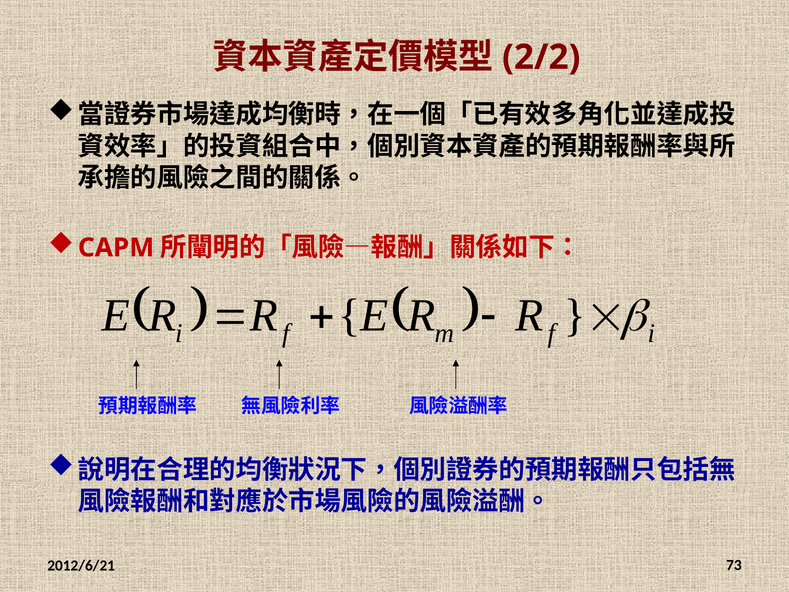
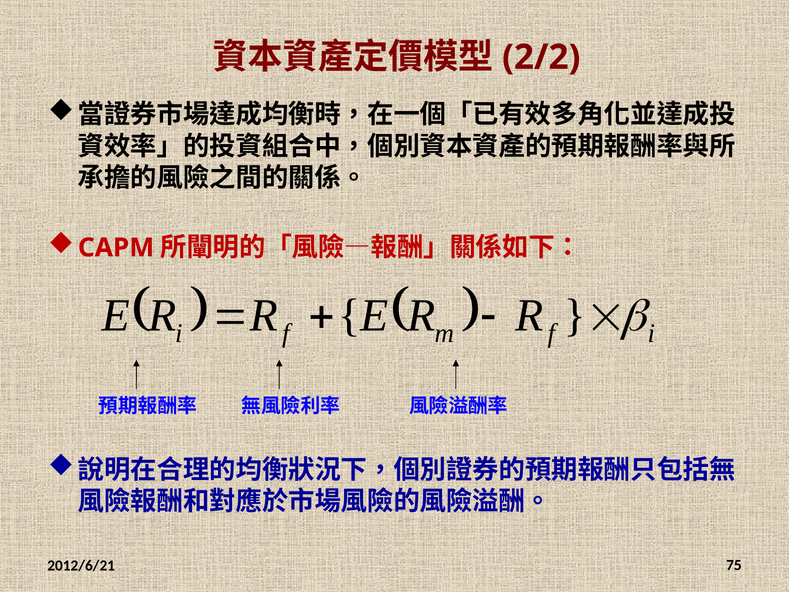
73: 73 -> 75 (734, 565)
